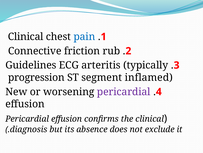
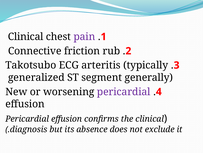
pain colour: blue -> purple (84, 37)
Guidelines: Guidelines -> Takotsubo (31, 65)
progression: progression -> generalized (36, 77)
inflamed: inflamed -> generally (149, 77)
